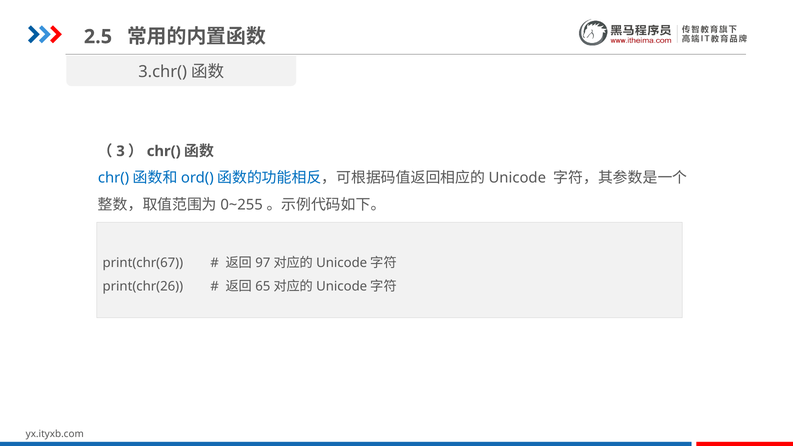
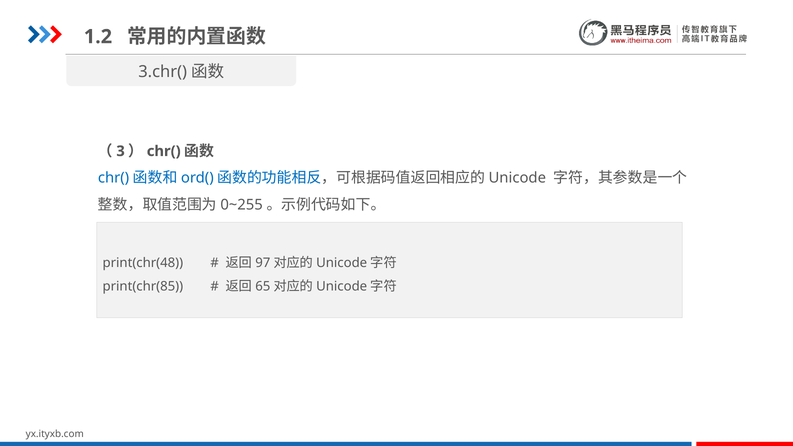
2.5: 2.5 -> 1.2 (98, 37)
print(chr(67: print(chr(67 -> print(chr(48 (143, 263)
print(chr(26: print(chr(26 -> print(chr(85 (143, 287)
